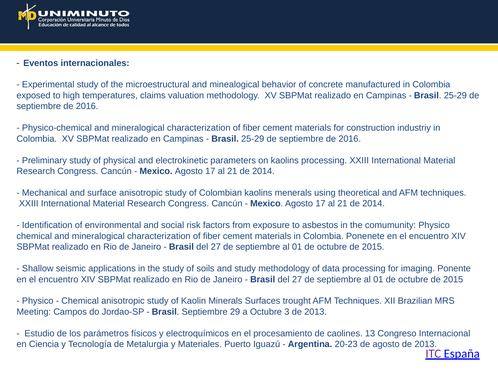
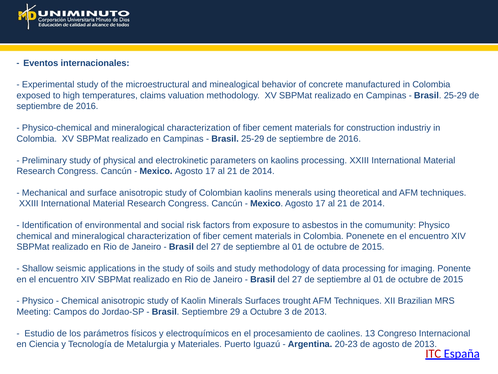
ITC colour: purple -> red (433, 353)
